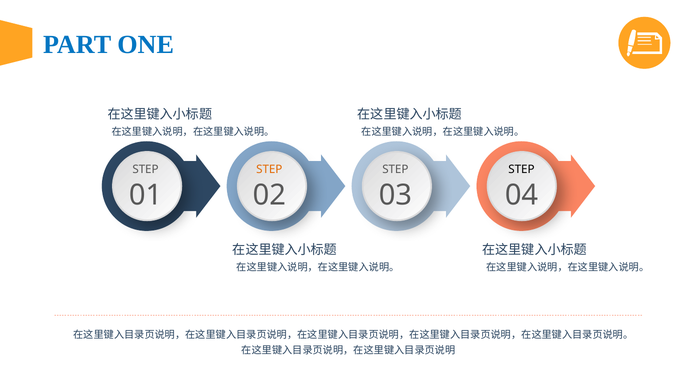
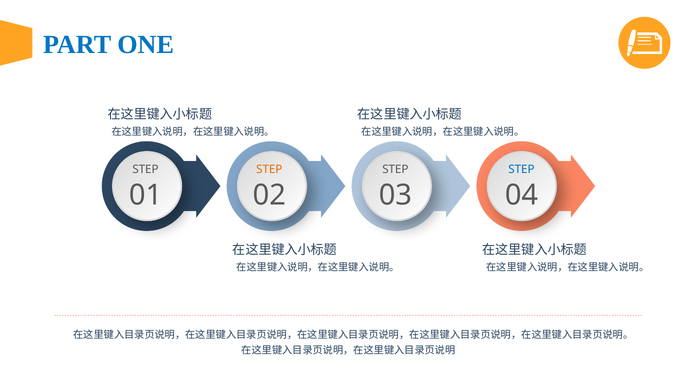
STEP colour: black -> blue (521, 170)
